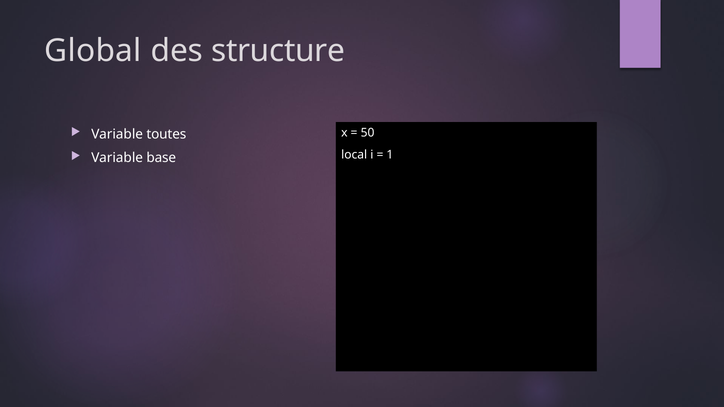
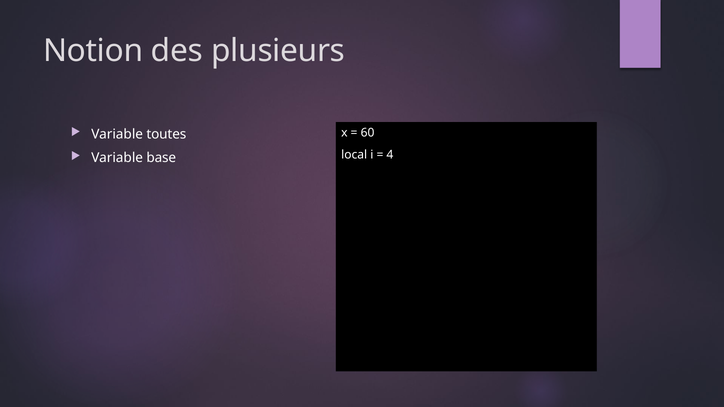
Global: Global -> Notion (93, 51)
structure: structure -> plusieurs (278, 51)
50: 50 -> 60 (368, 133)
1: 1 -> 4 (390, 155)
